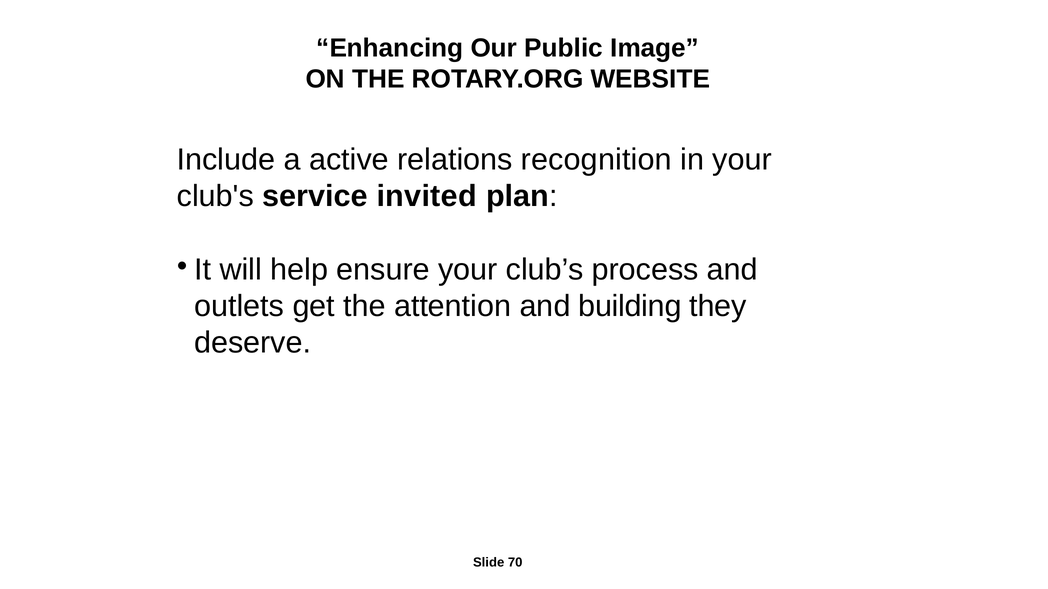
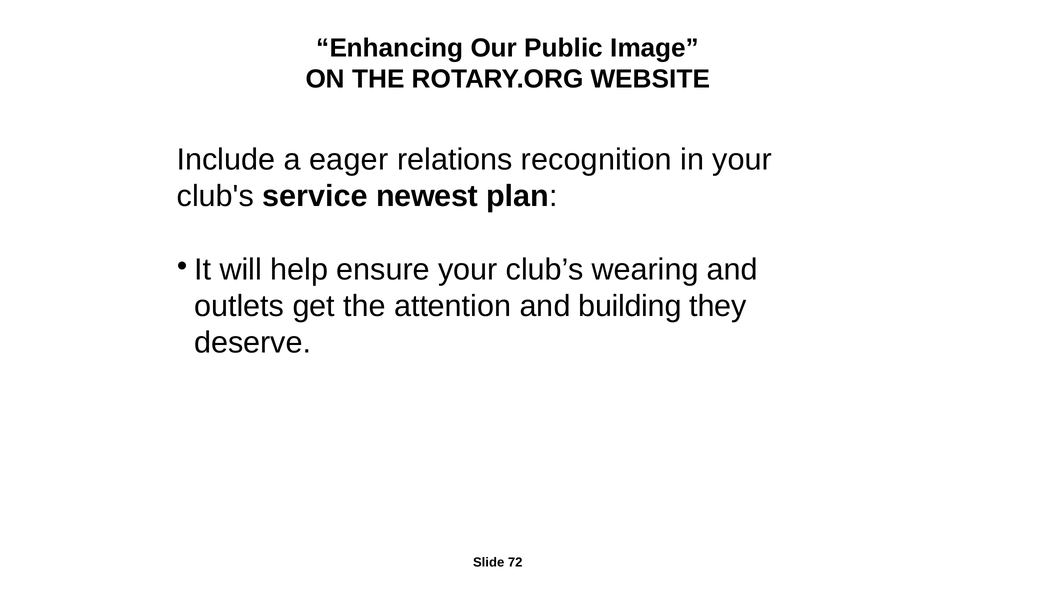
active: active -> eager (349, 160)
invited: invited -> newest (427, 196)
process: process -> wearing (645, 270)
70: 70 -> 72 (515, 563)
